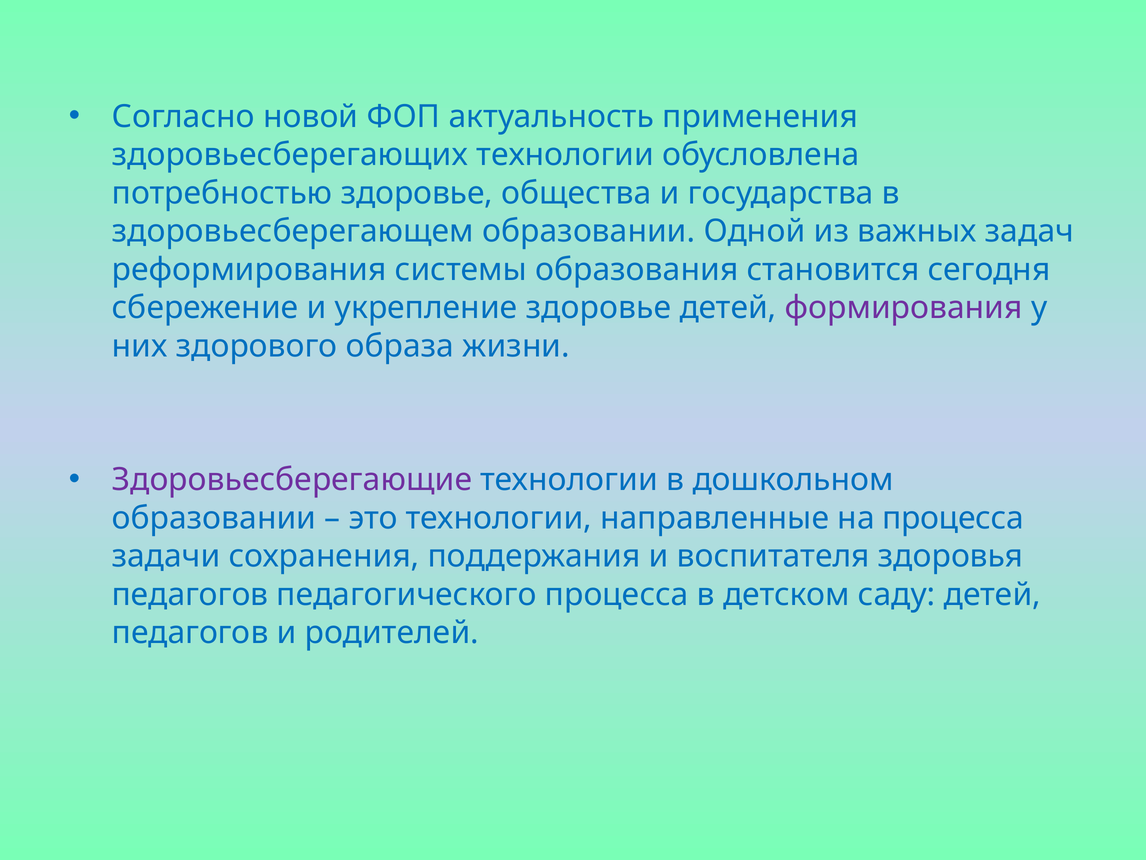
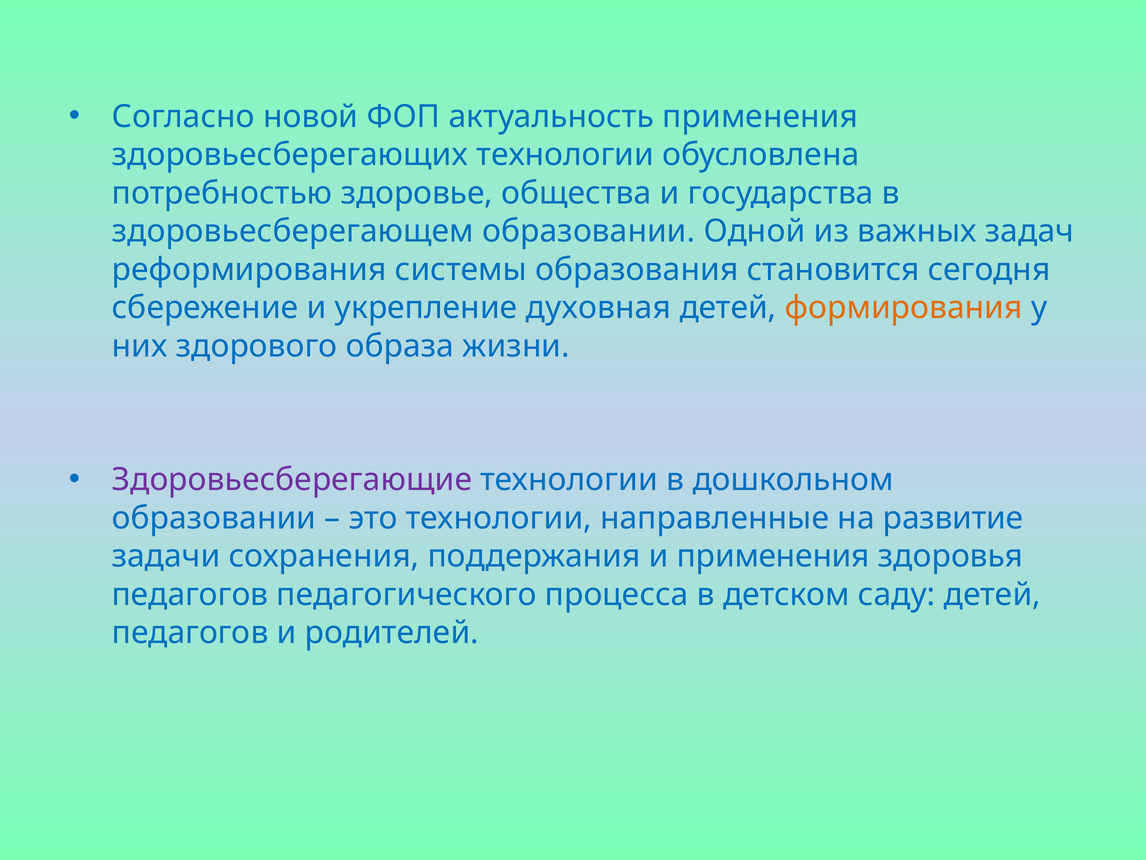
укрепление здоровье: здоровье -> духовная (598, 308)
формирования colour: purple -> orange (904, 308)
на процесса: процесса -> развитие (953, 518)
и воспитателя: воспитателя -> применения (773, 556)
